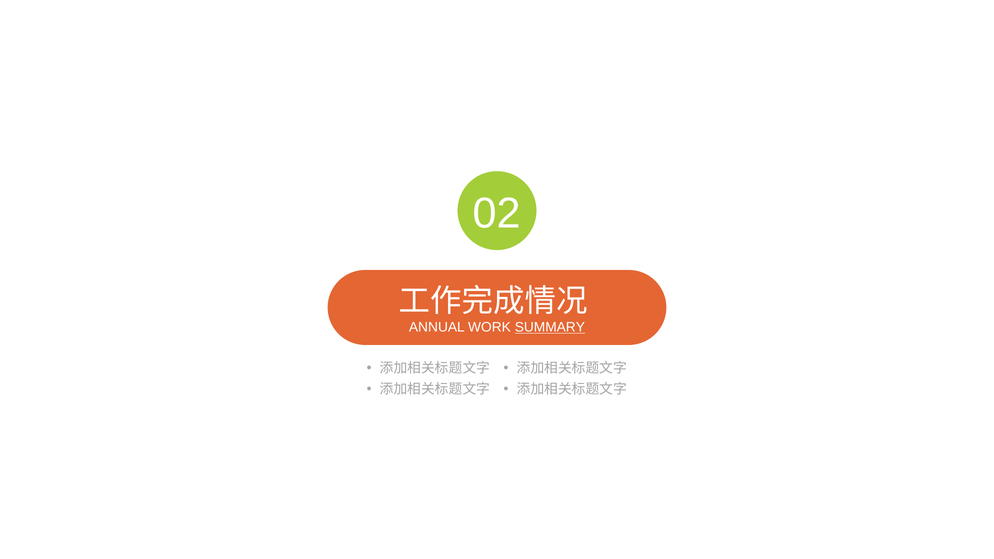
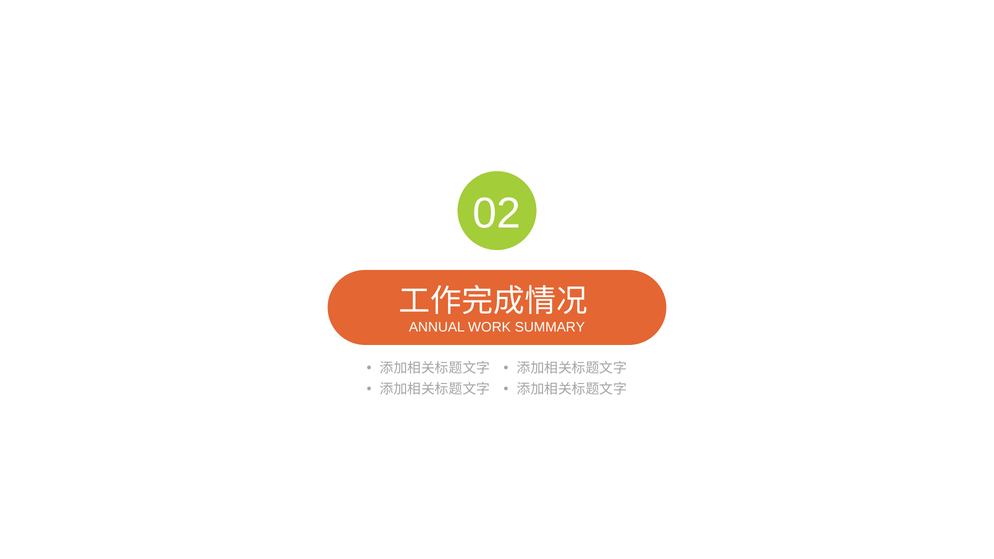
SUMMARY underline: present -> none (550, 327)
